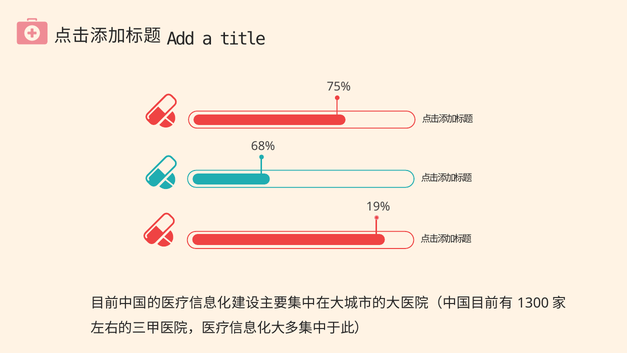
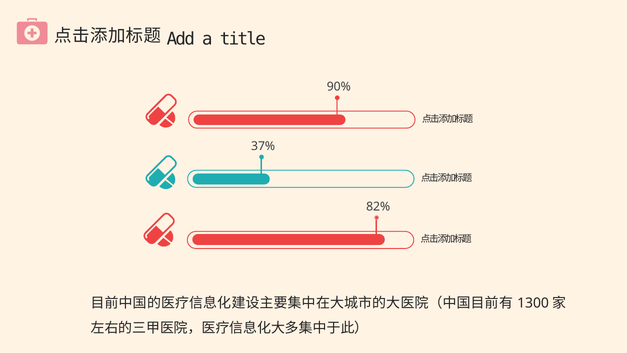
75%: 75% -> 90% (339, 87)
68%: 68% -> 37% (263, 146)
19%: 19% -> 82% (378, 207)
